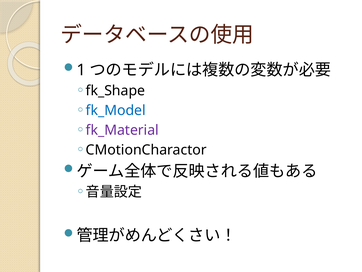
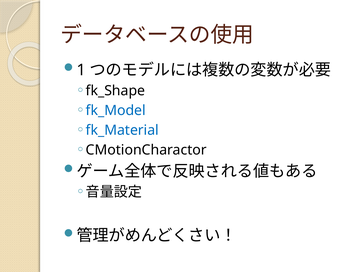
fk_Material colour: purple -> blue (122, 130)
